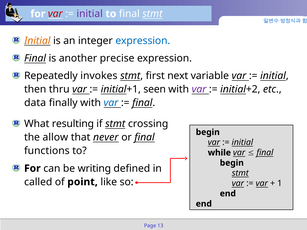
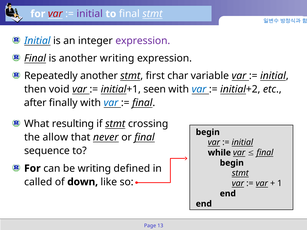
Initial colour: orange -> blue (37, 41)
expression colour: blue -> purple (143, 41)
another precise: precise -> writing (117, 58)
Repeatedly invokes: invokes -> another (99, 76)
next: next -> char (178, 76)
thru: thru -> void (59, 89)
var colour: purple -> blue (199, 89)
data: data -> after (35, 103)
functions: functions -> sequence (47, 151)
point: point -> down (83, 182)
